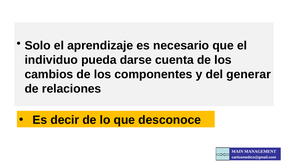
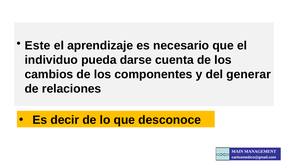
Solo: Solo -> Este (38, 45)
